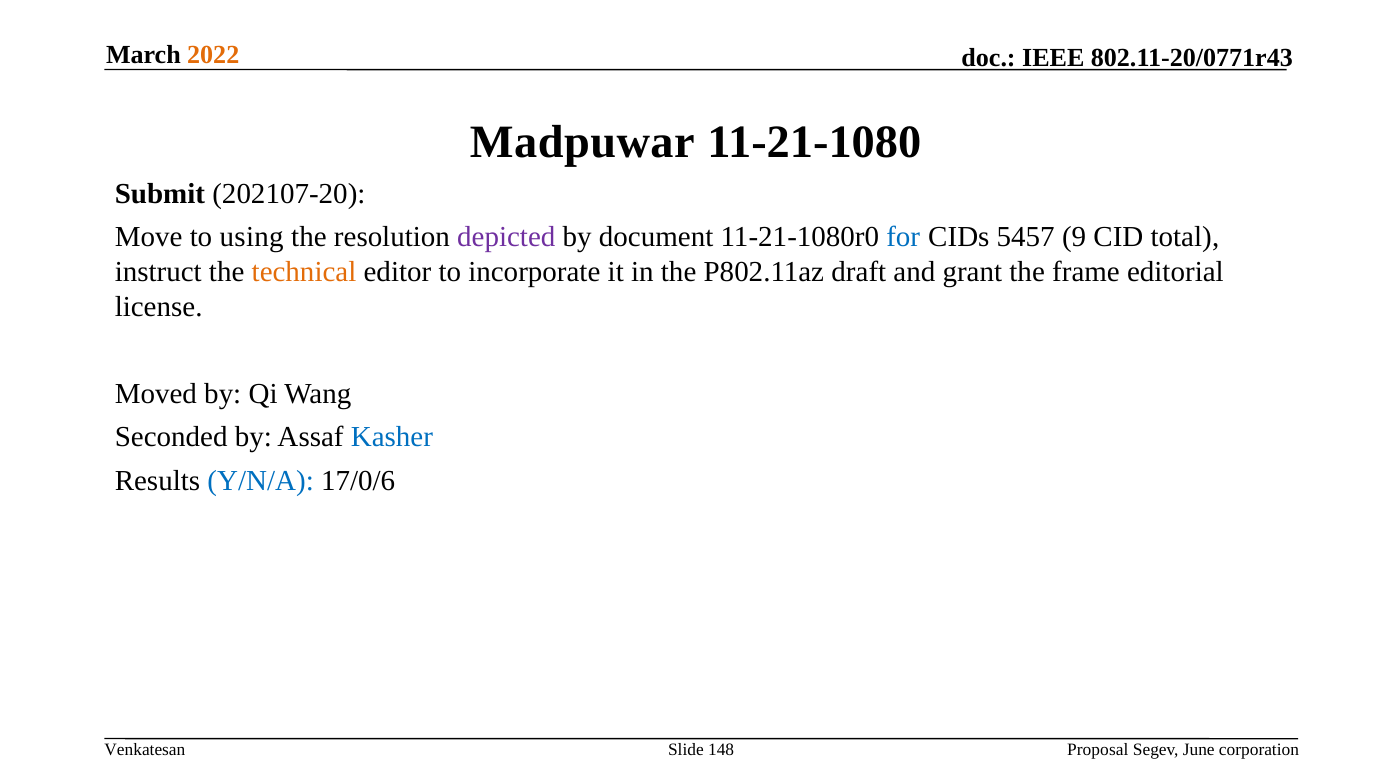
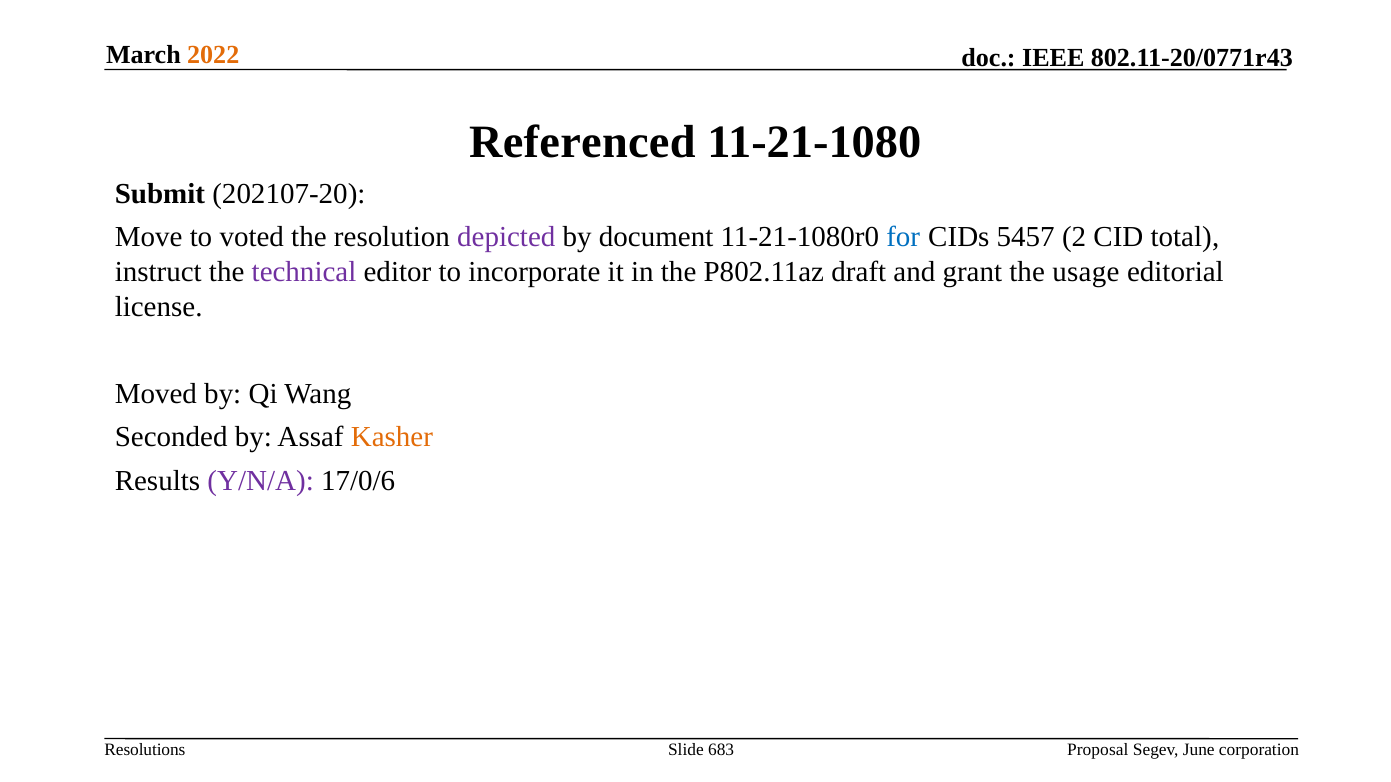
Madpuwar: Madpuwar -> Referenced (582, 142)
using: using -> voted (252, 238)
9: 9 -> 2 (1074, 238)
technical colour: orange -> purple (304, 272)
frame: frame -> usage (1086, 272)
Kasher colour: blue -> orange (392, 438)
Y/N/A colour: blue -> purple (261, 481)
Venkatesan: Venkatesan -> Resolutions (145, 750)
148: 148 -> 683 (721, 750)
